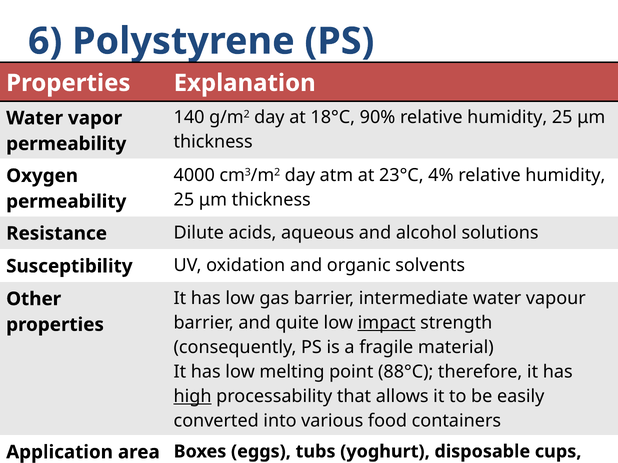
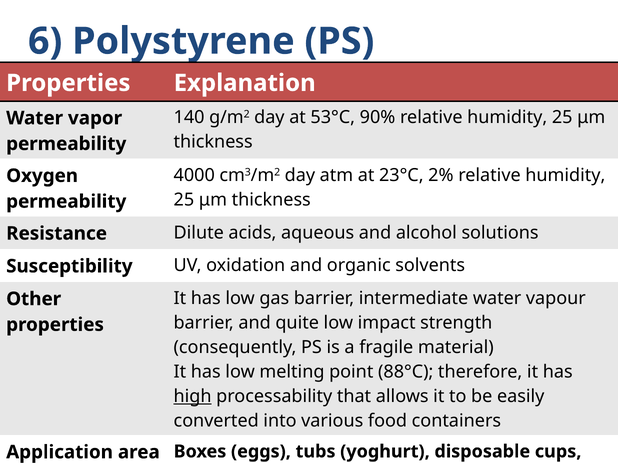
18°C: 18°C -> 53°C (333, 118)
4%: 4% -> 2% (441, 175)
impact underline: present -> none (387, 323)
